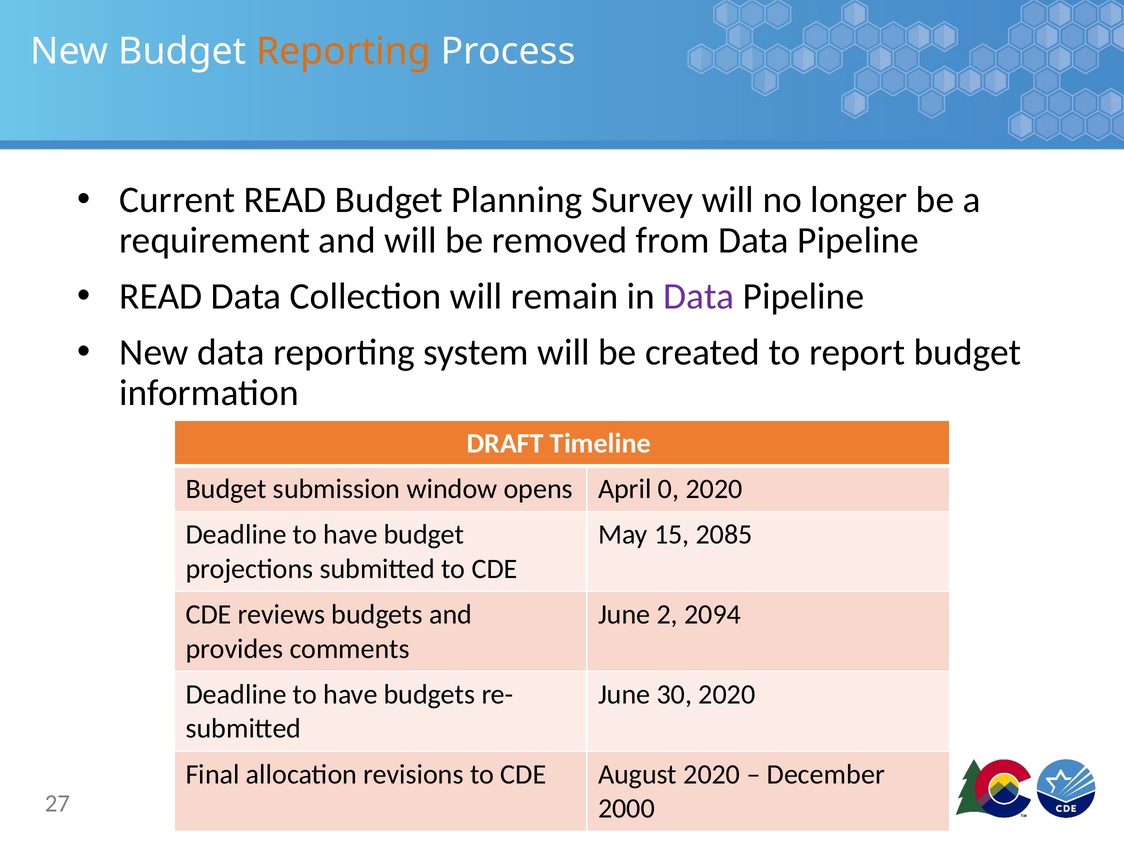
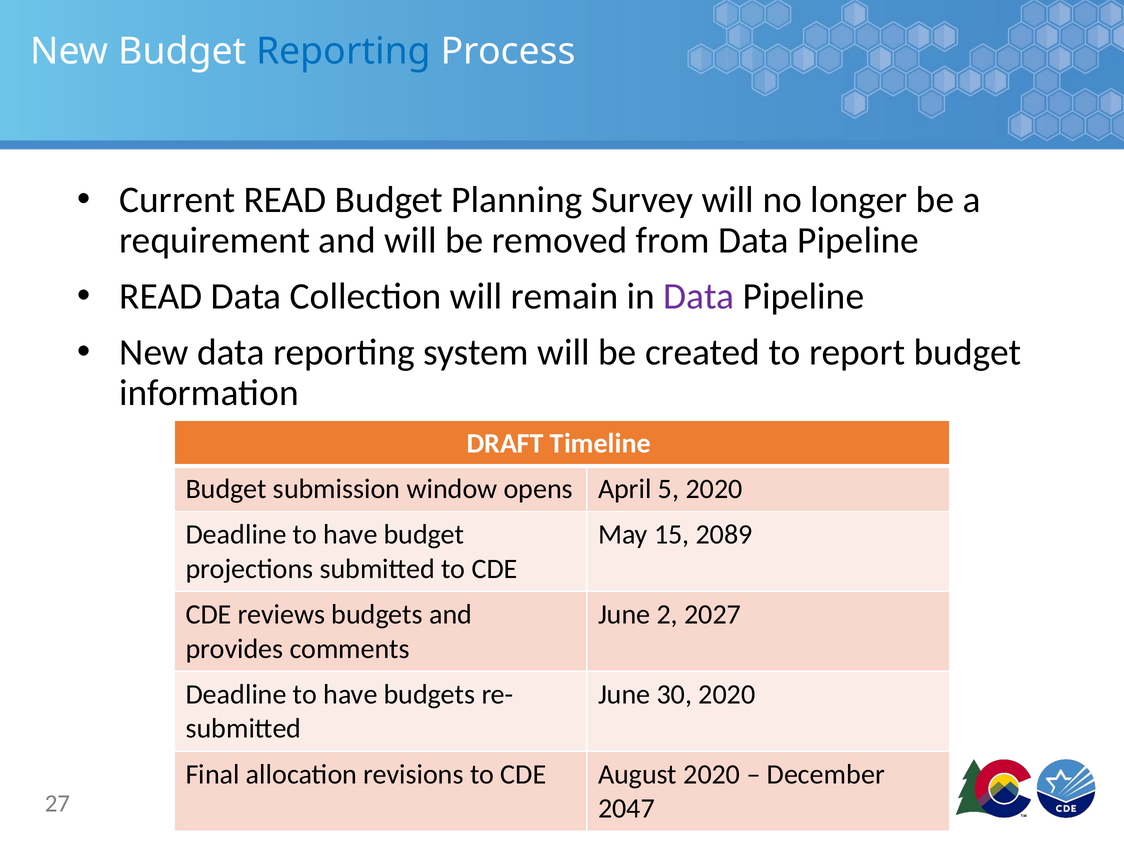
Reporting colour: orange -> blue (344, 51)
0: 0 -> 5 (669, 489)
2085: 2085 -> 2089 (724, 535)
2094: 2094 -> 2027 (713, 615)
2000: 2000 -> 2047 (626, 809)
